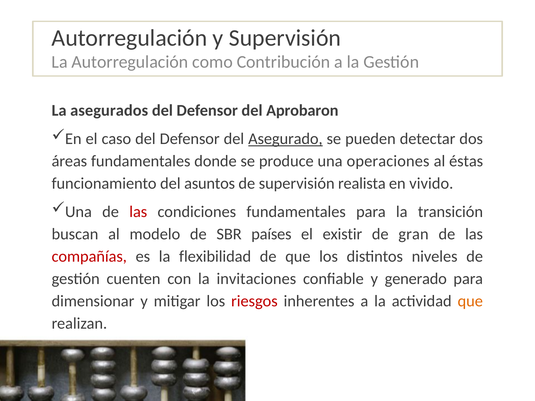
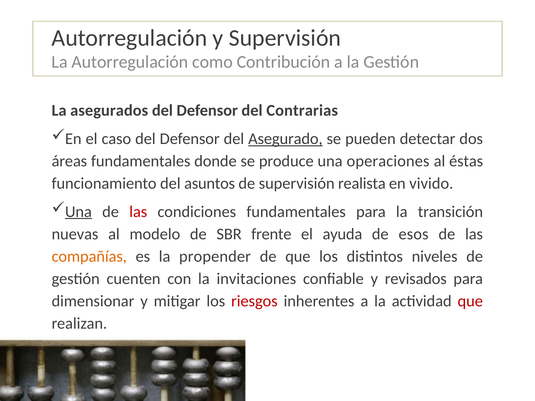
Aprobaron: Aprobaron -> Contrarias (302, 110)
Una underline: none -> present (78, 212)
buscan: buscan -> nuevas (75, 234)
países: países -> frente (271, 234)
existir: existir -> ayuda (342, 234)
gran: gran -> esos (414, 234)
compañías colour: red -> orange (89, 256)
flexibilidad: flexibilidad -> propender (215, 256)
generado: generado -> revisados (416, 279)
que colour: orange -> red (470, 301)
